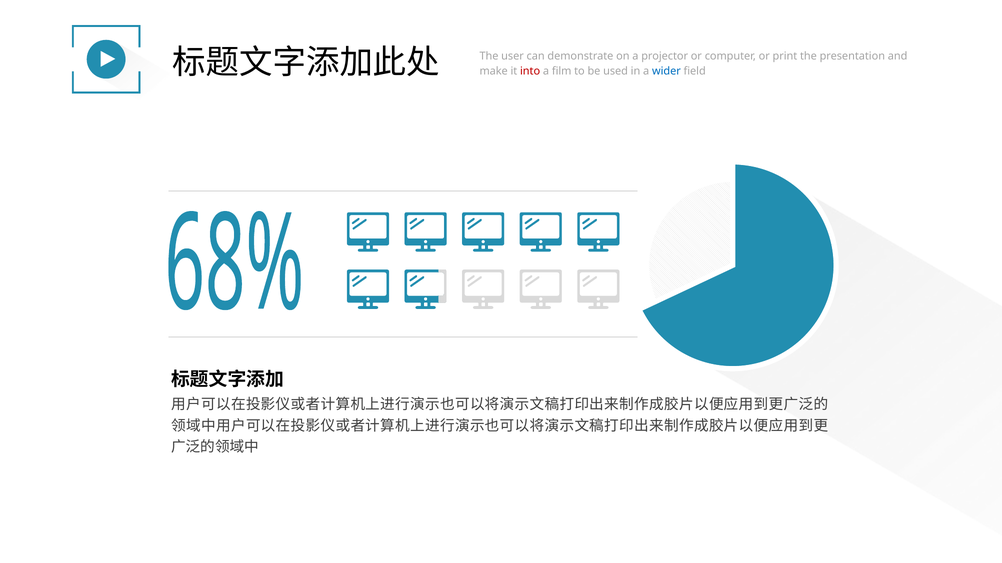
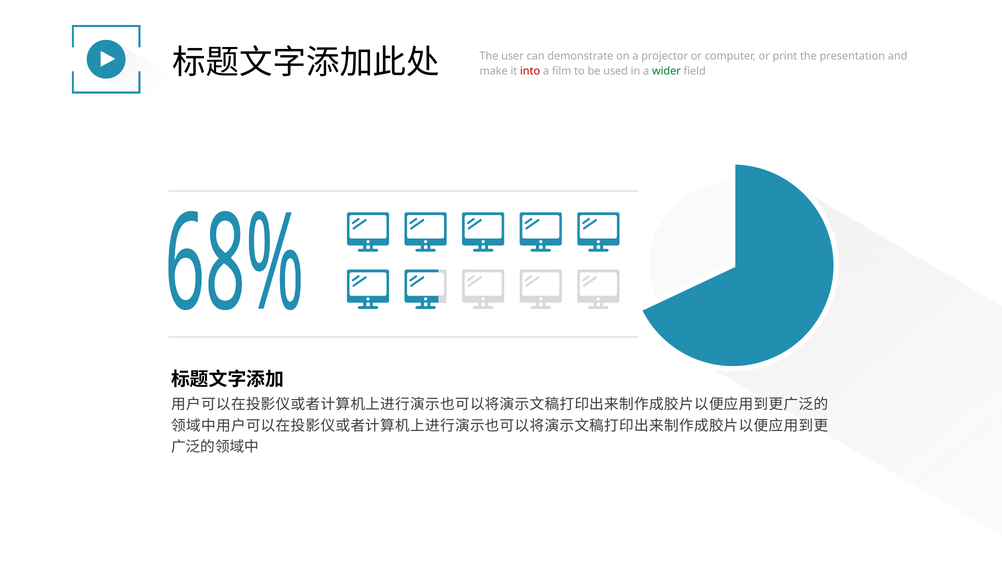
wider colour: blue -> green (666, 71)
